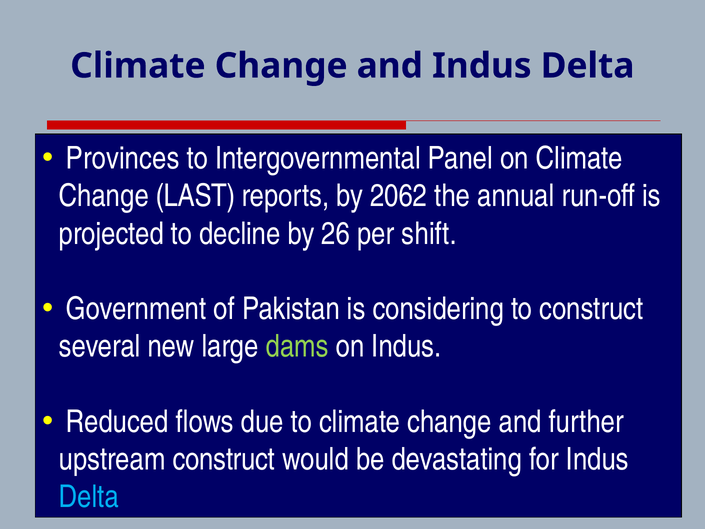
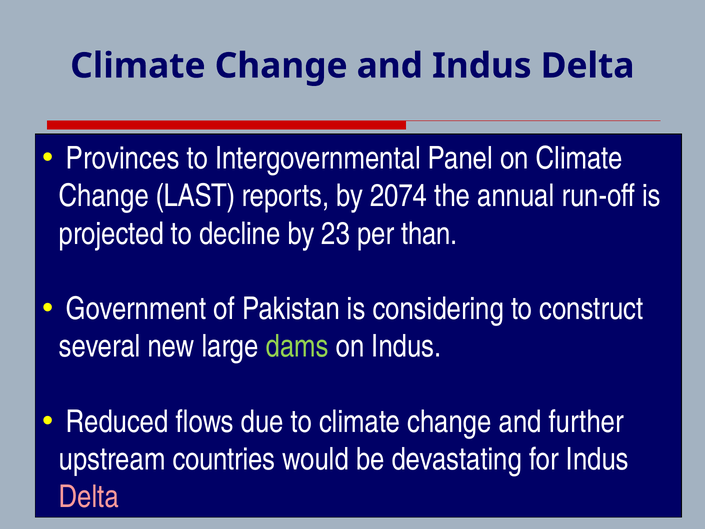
2062: 2062 -> 2074 (399, 196)
26: 26 -> 23 (336, 234)
shift: shift -> than (429, 234)
upstream construct: construct -> countries (224, 459)
Delta colour: light blue -> pink (89, 497)
